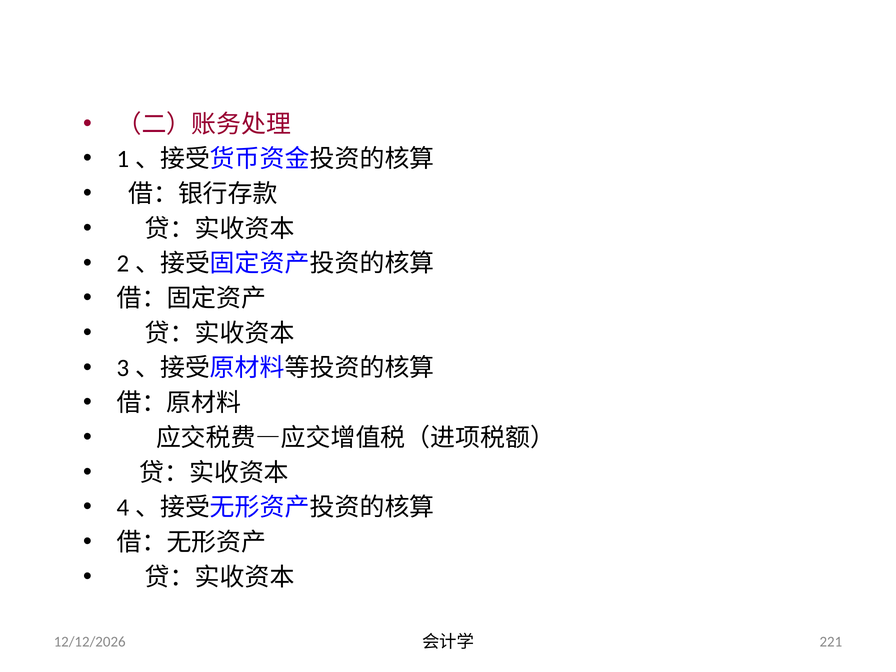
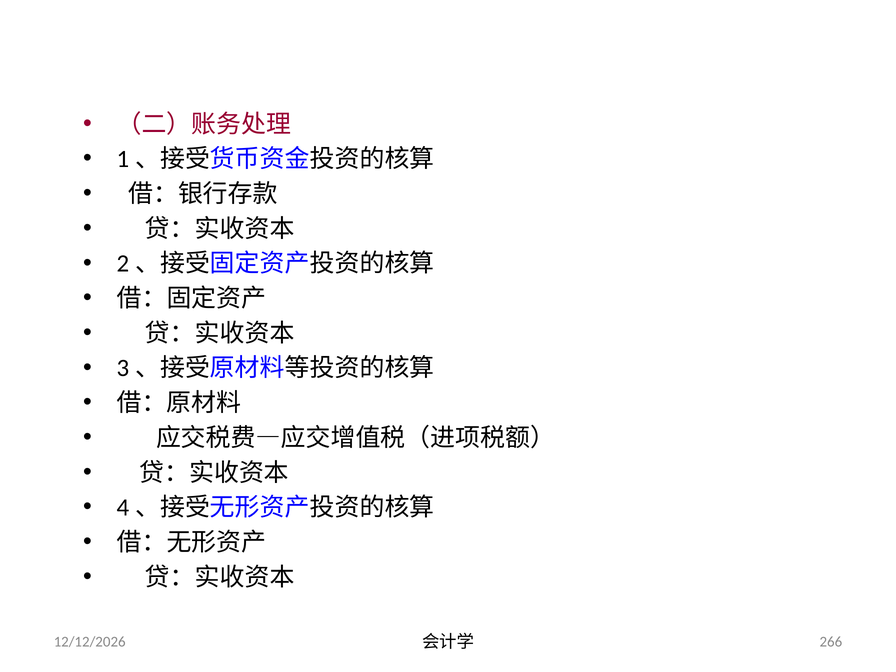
221: 221 -> 266 (831, 642)
